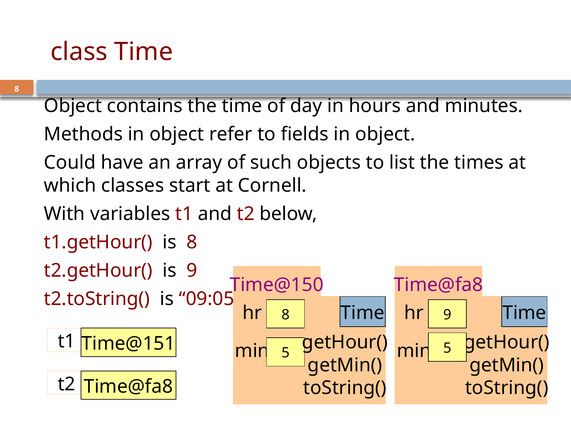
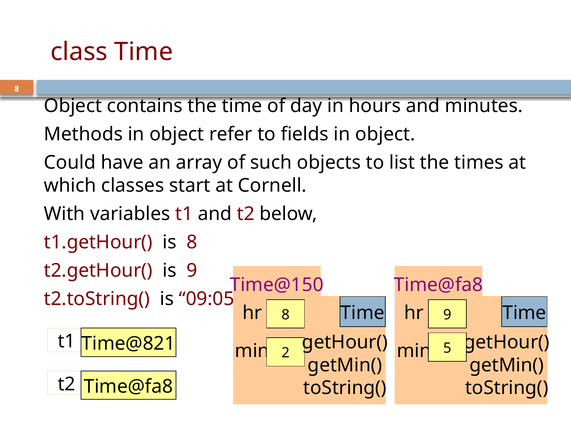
Time@151: Time@151 -> Time@821 (128, 344)
min 5: 5 -> 2 (286, 353)
